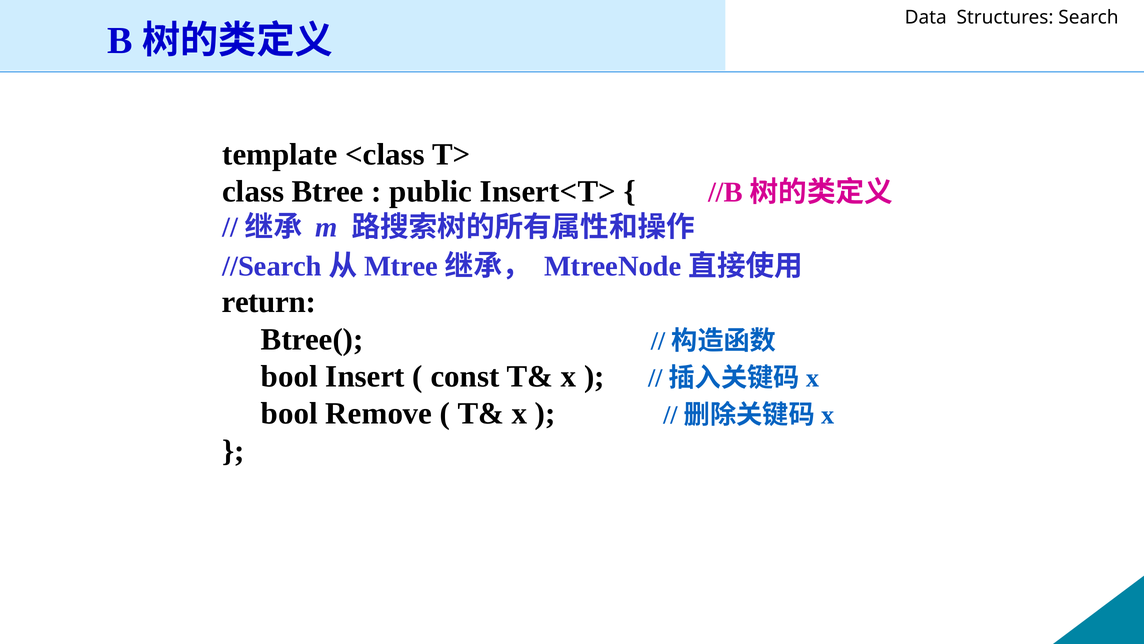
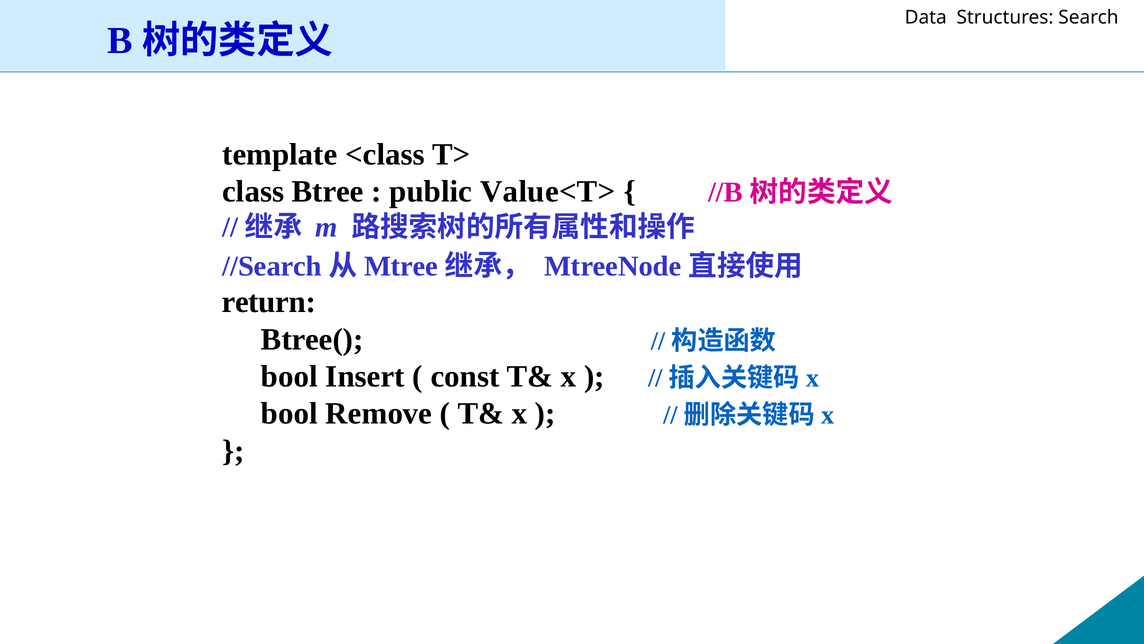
Insert<T>: Insert<T> -> Value<T> (548, 192)
